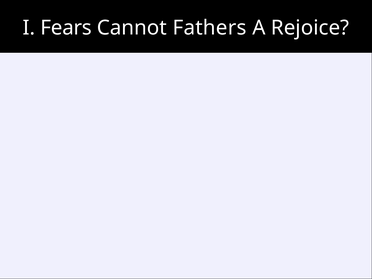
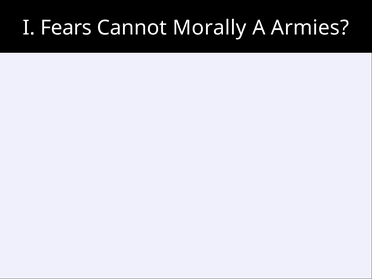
Fathers: Fathers -> Morally (210, 28)
Rejoice: Rejoice -> Armies (310, 28)
